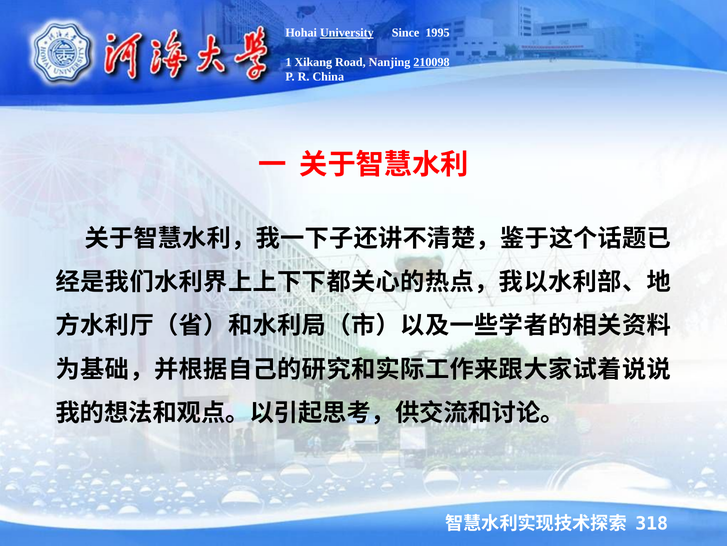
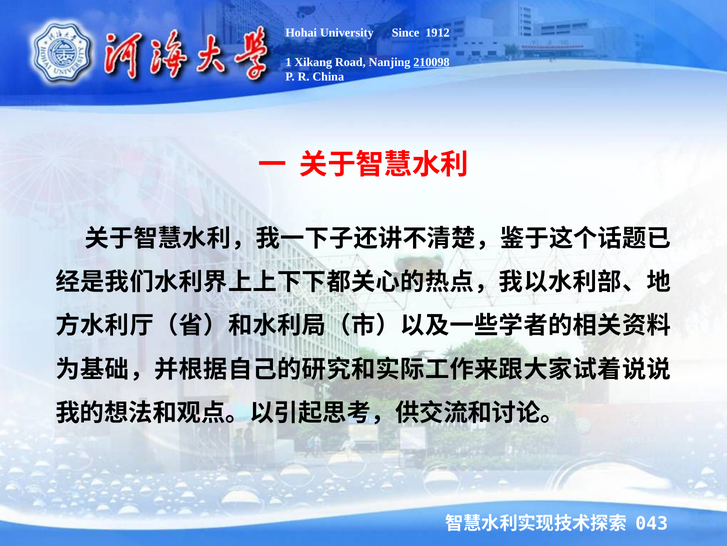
University underline: present -> none (347, 33)
1995: 1995 -> 1912 (438, 33)
318: 318 -> 043 (652, 523)
